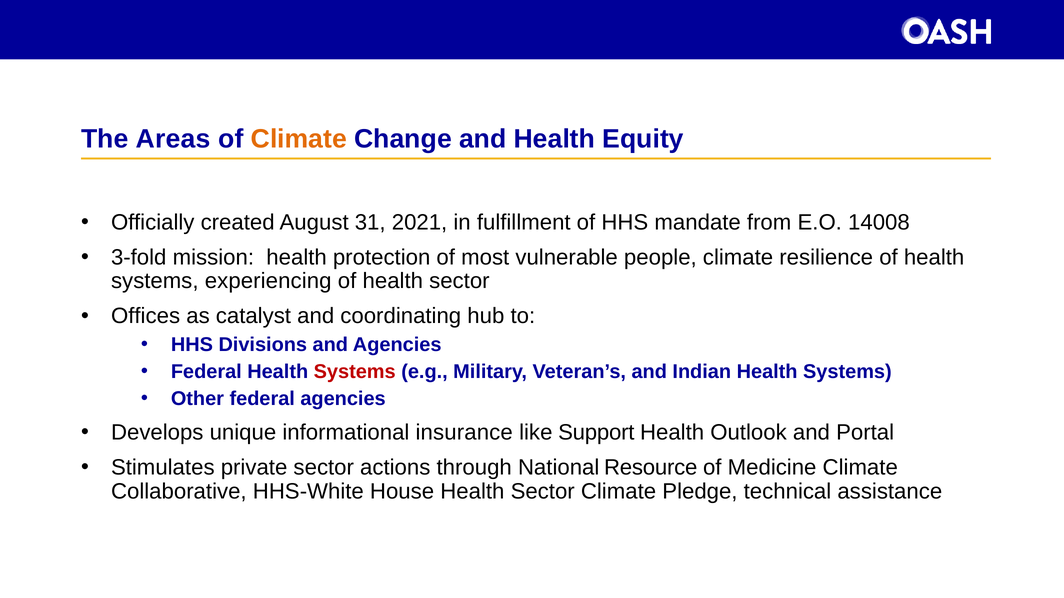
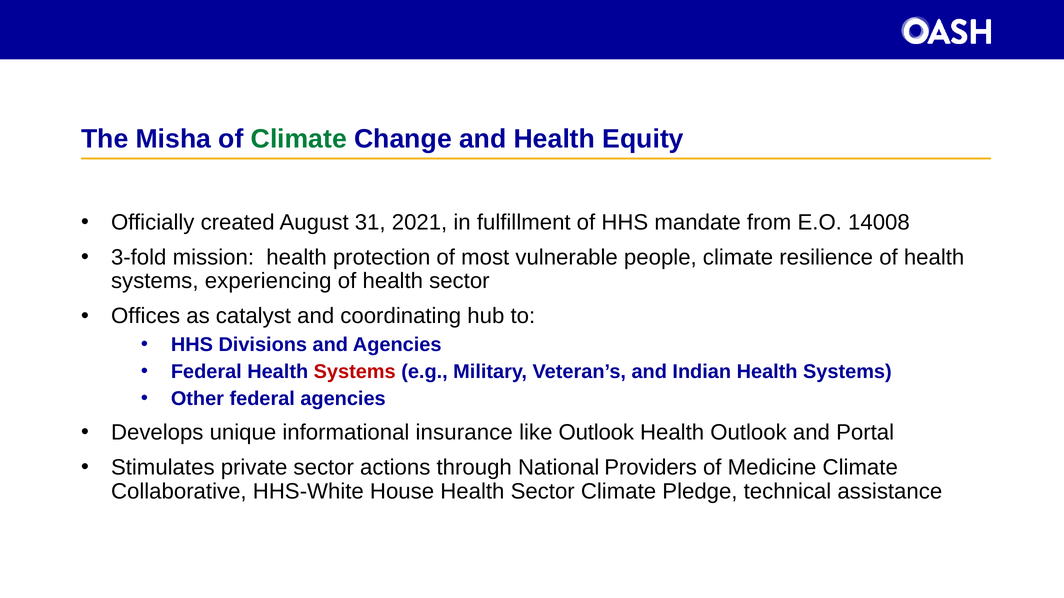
Areas: Areas -> Misha (173, 139)
Climate colour: orange -> green (299, 139)
like Support: Support -> Outlook (596, 433)
Resource: Resource -> Providers (651, 468)
